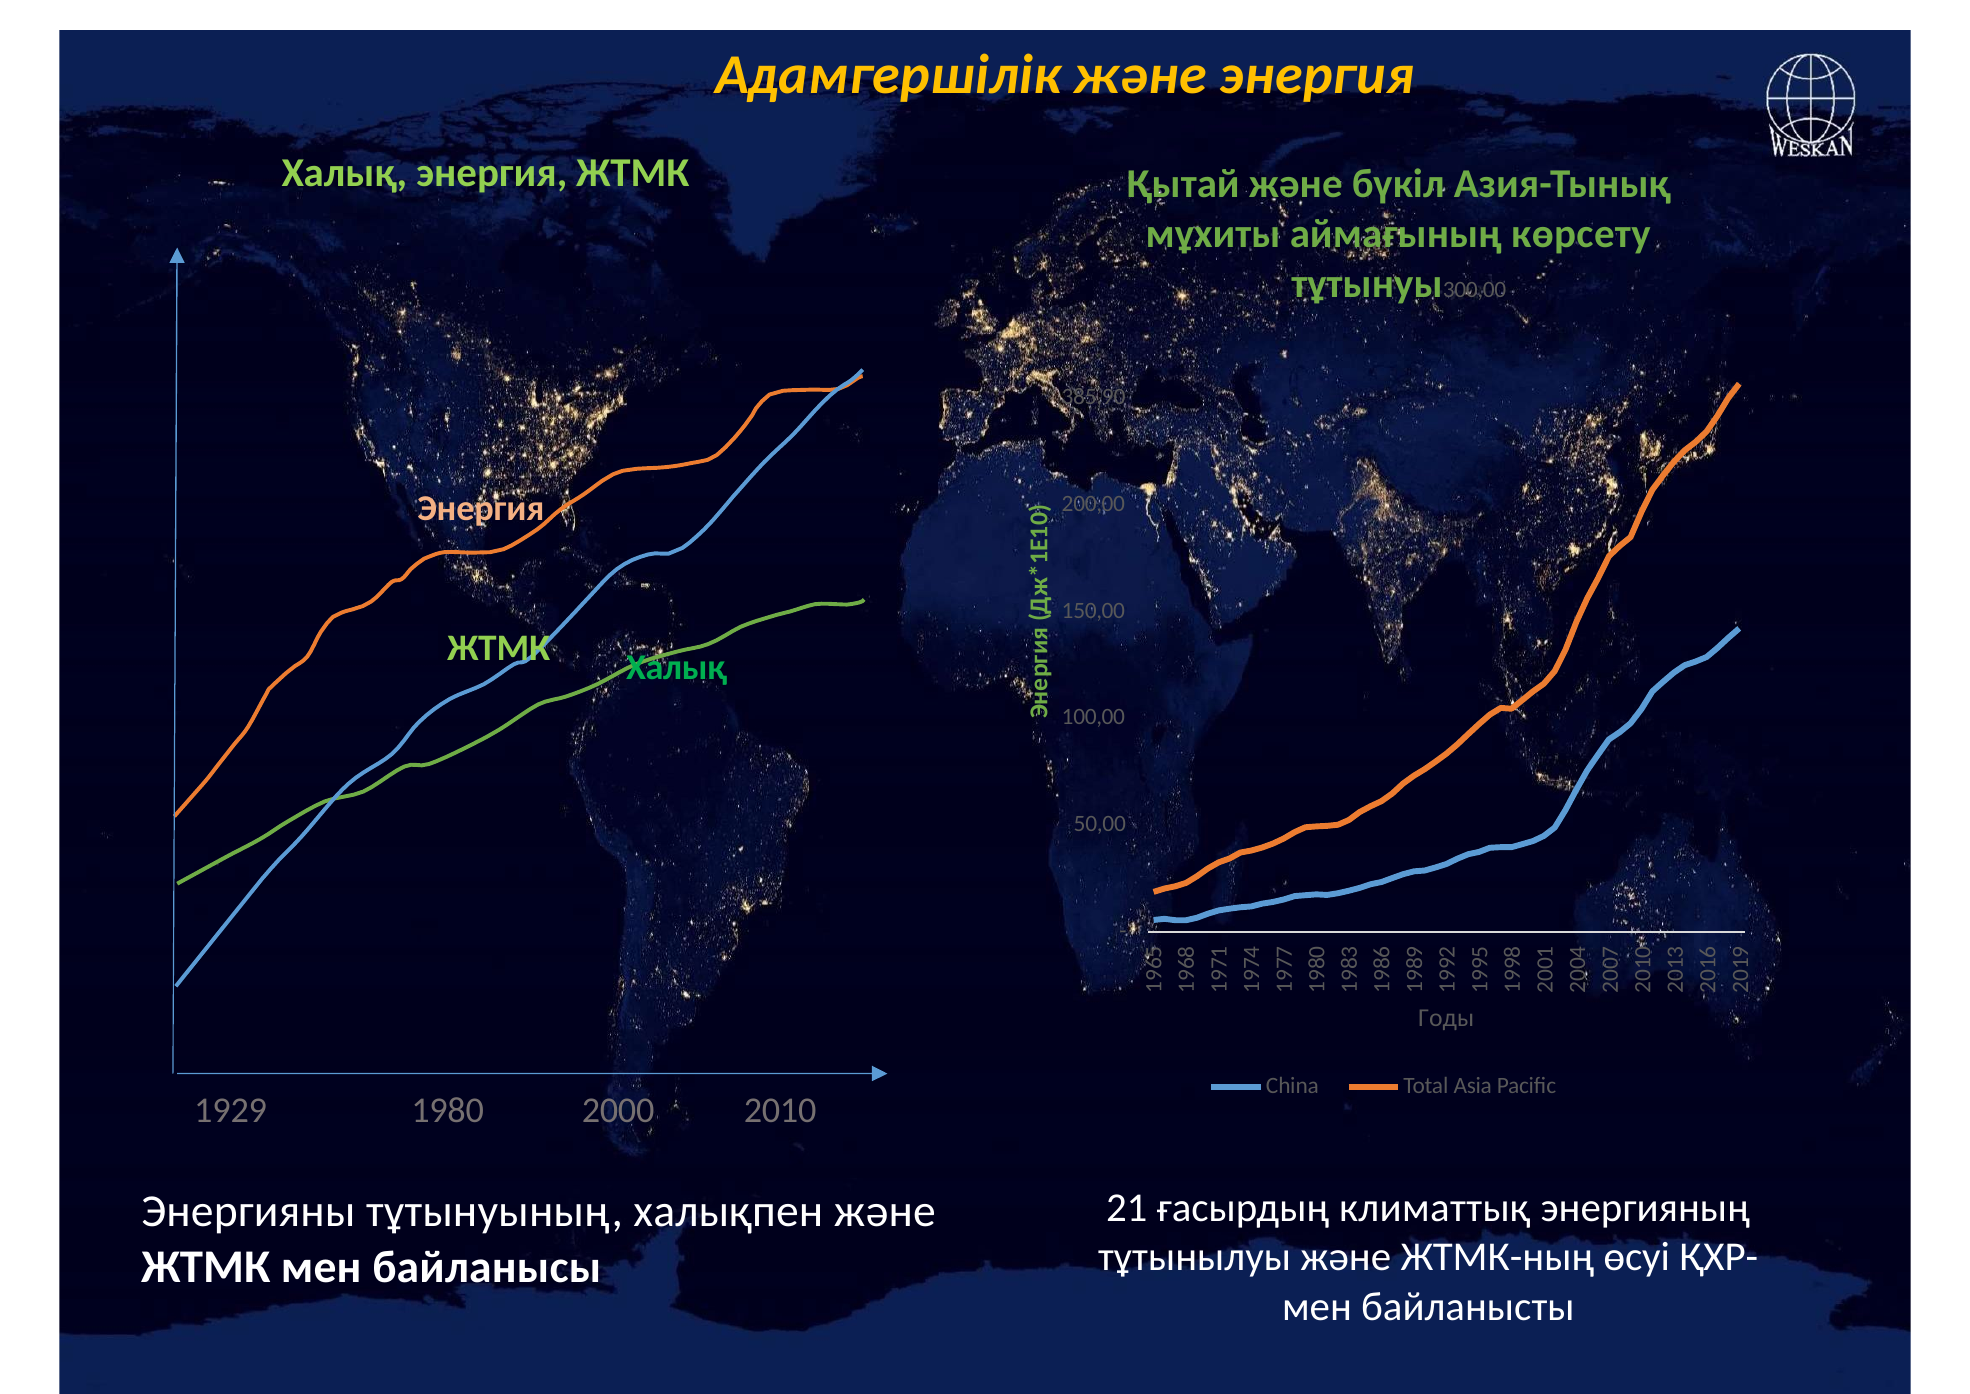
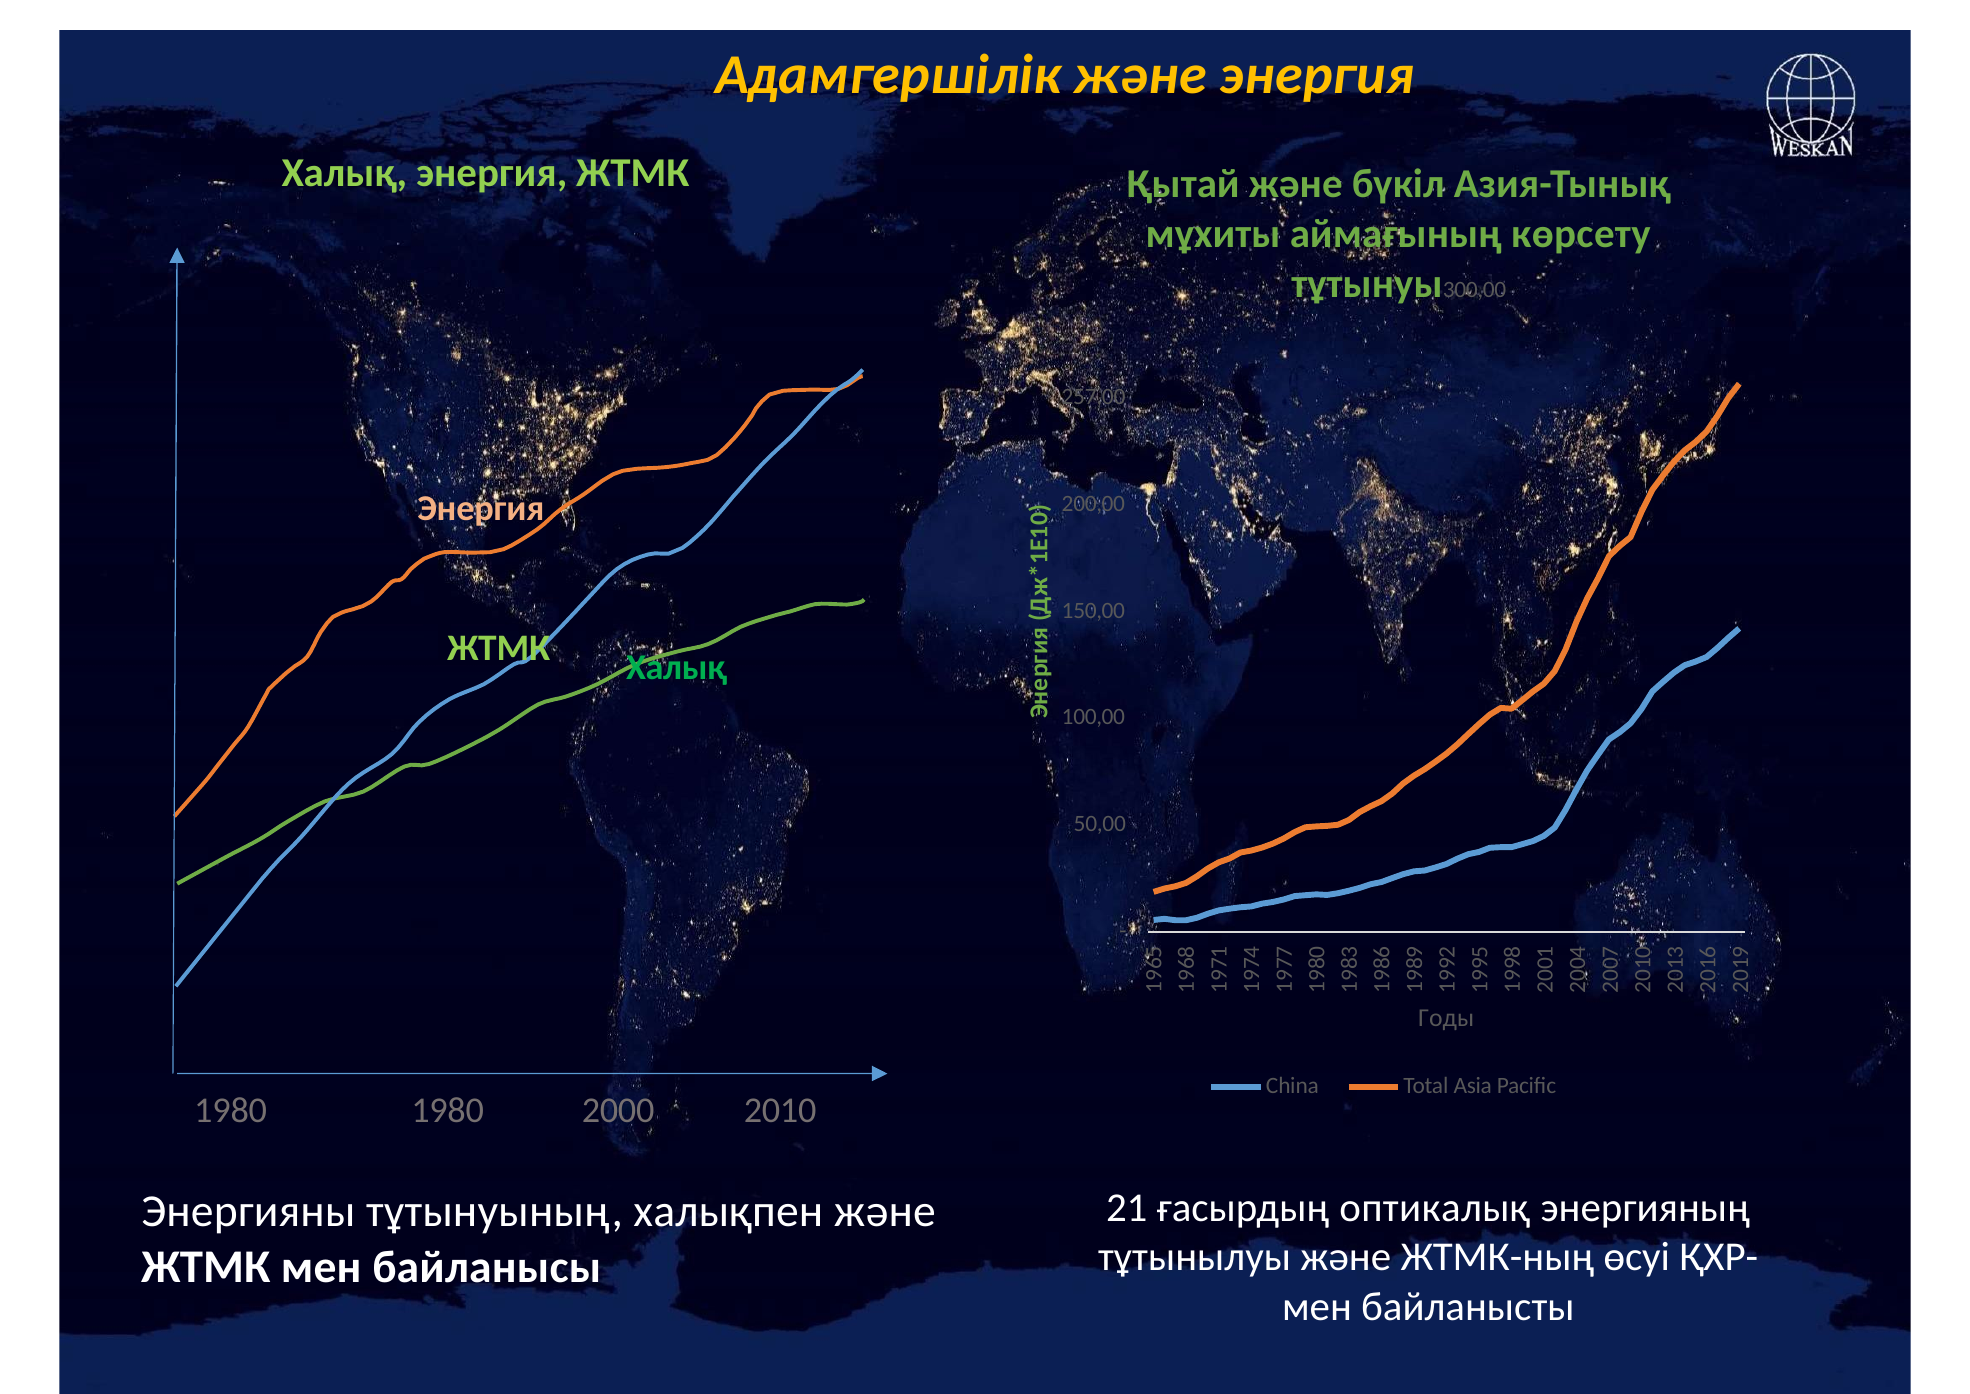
385,90: 385,90 -> 257,00 (1094, 397)
1929: 1929 -> 1980 (231, 1110)
климаттық: климаттық -> оптикалық (1435, 1208)
